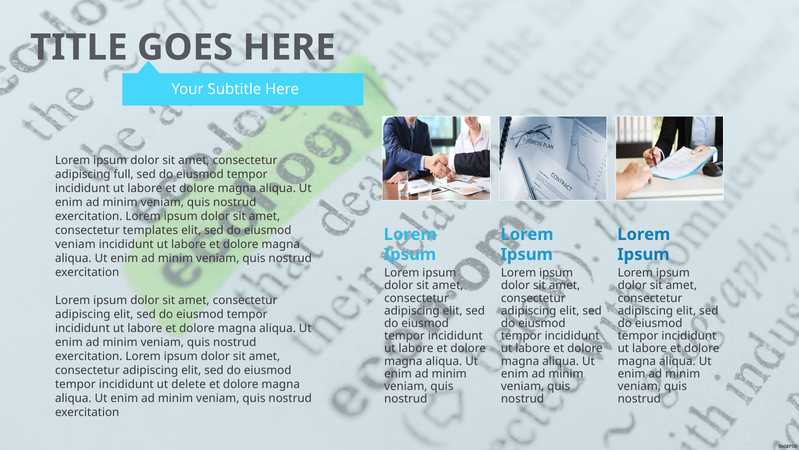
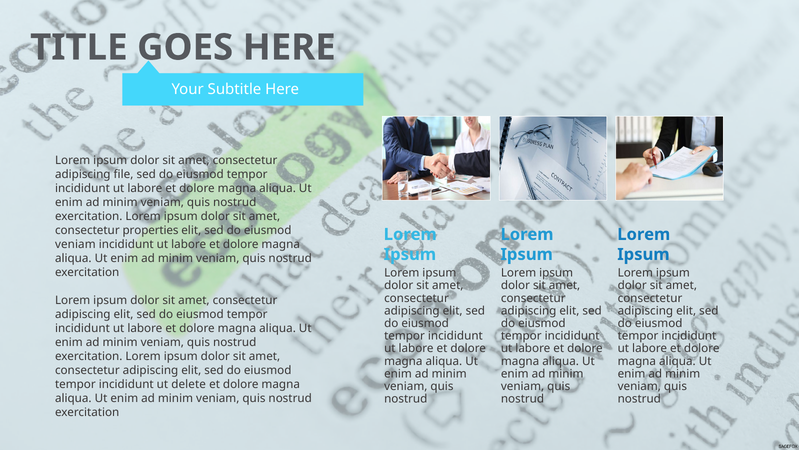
full: full -> file (123, 174)
templates: templates -> properties (151, 230)
